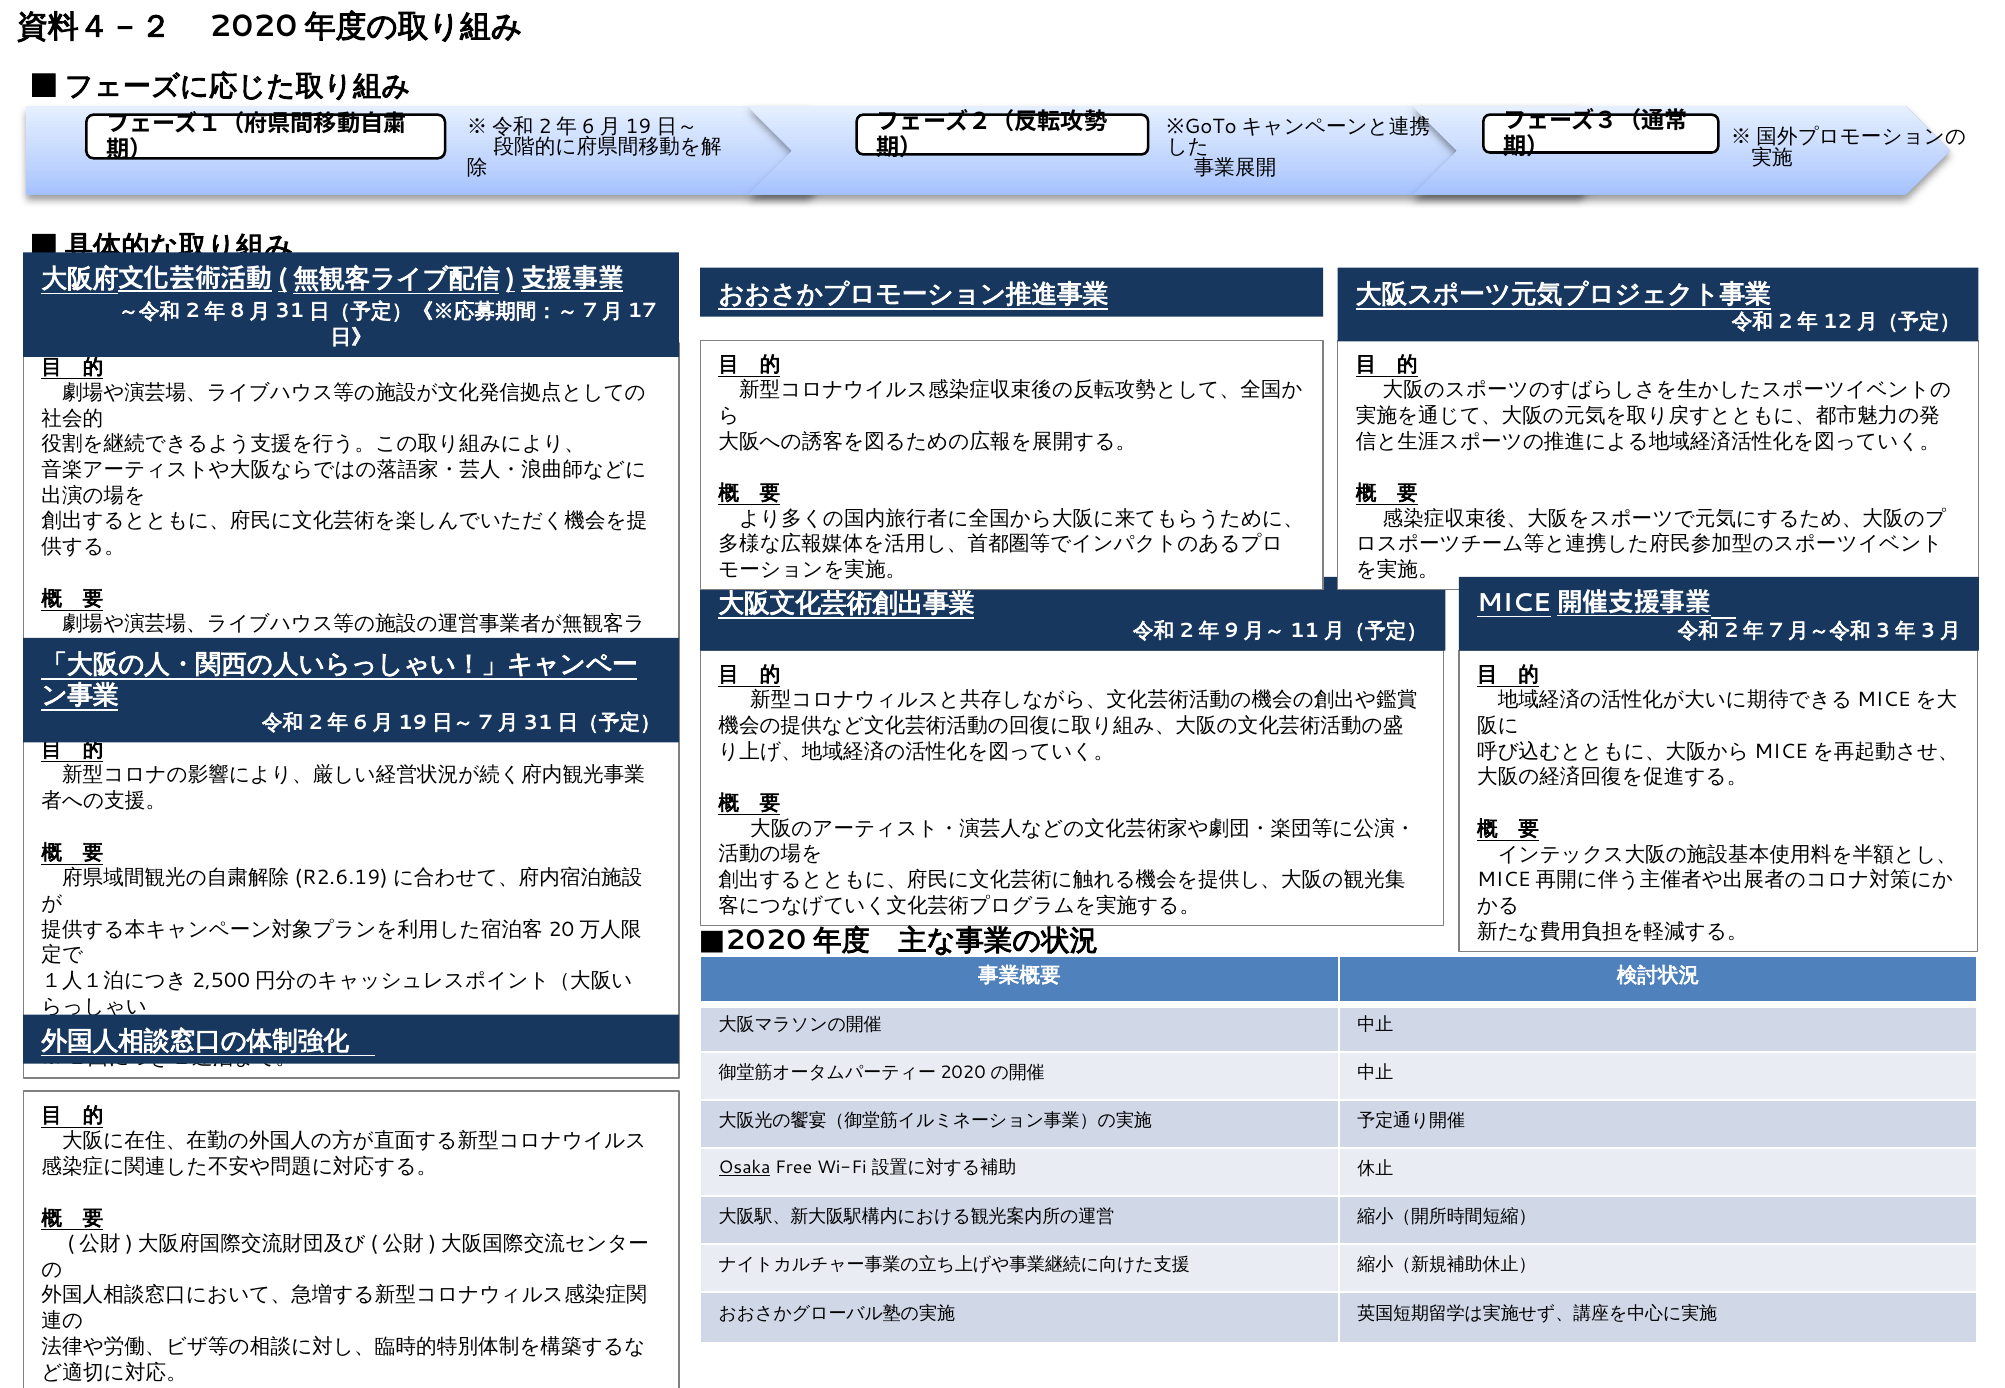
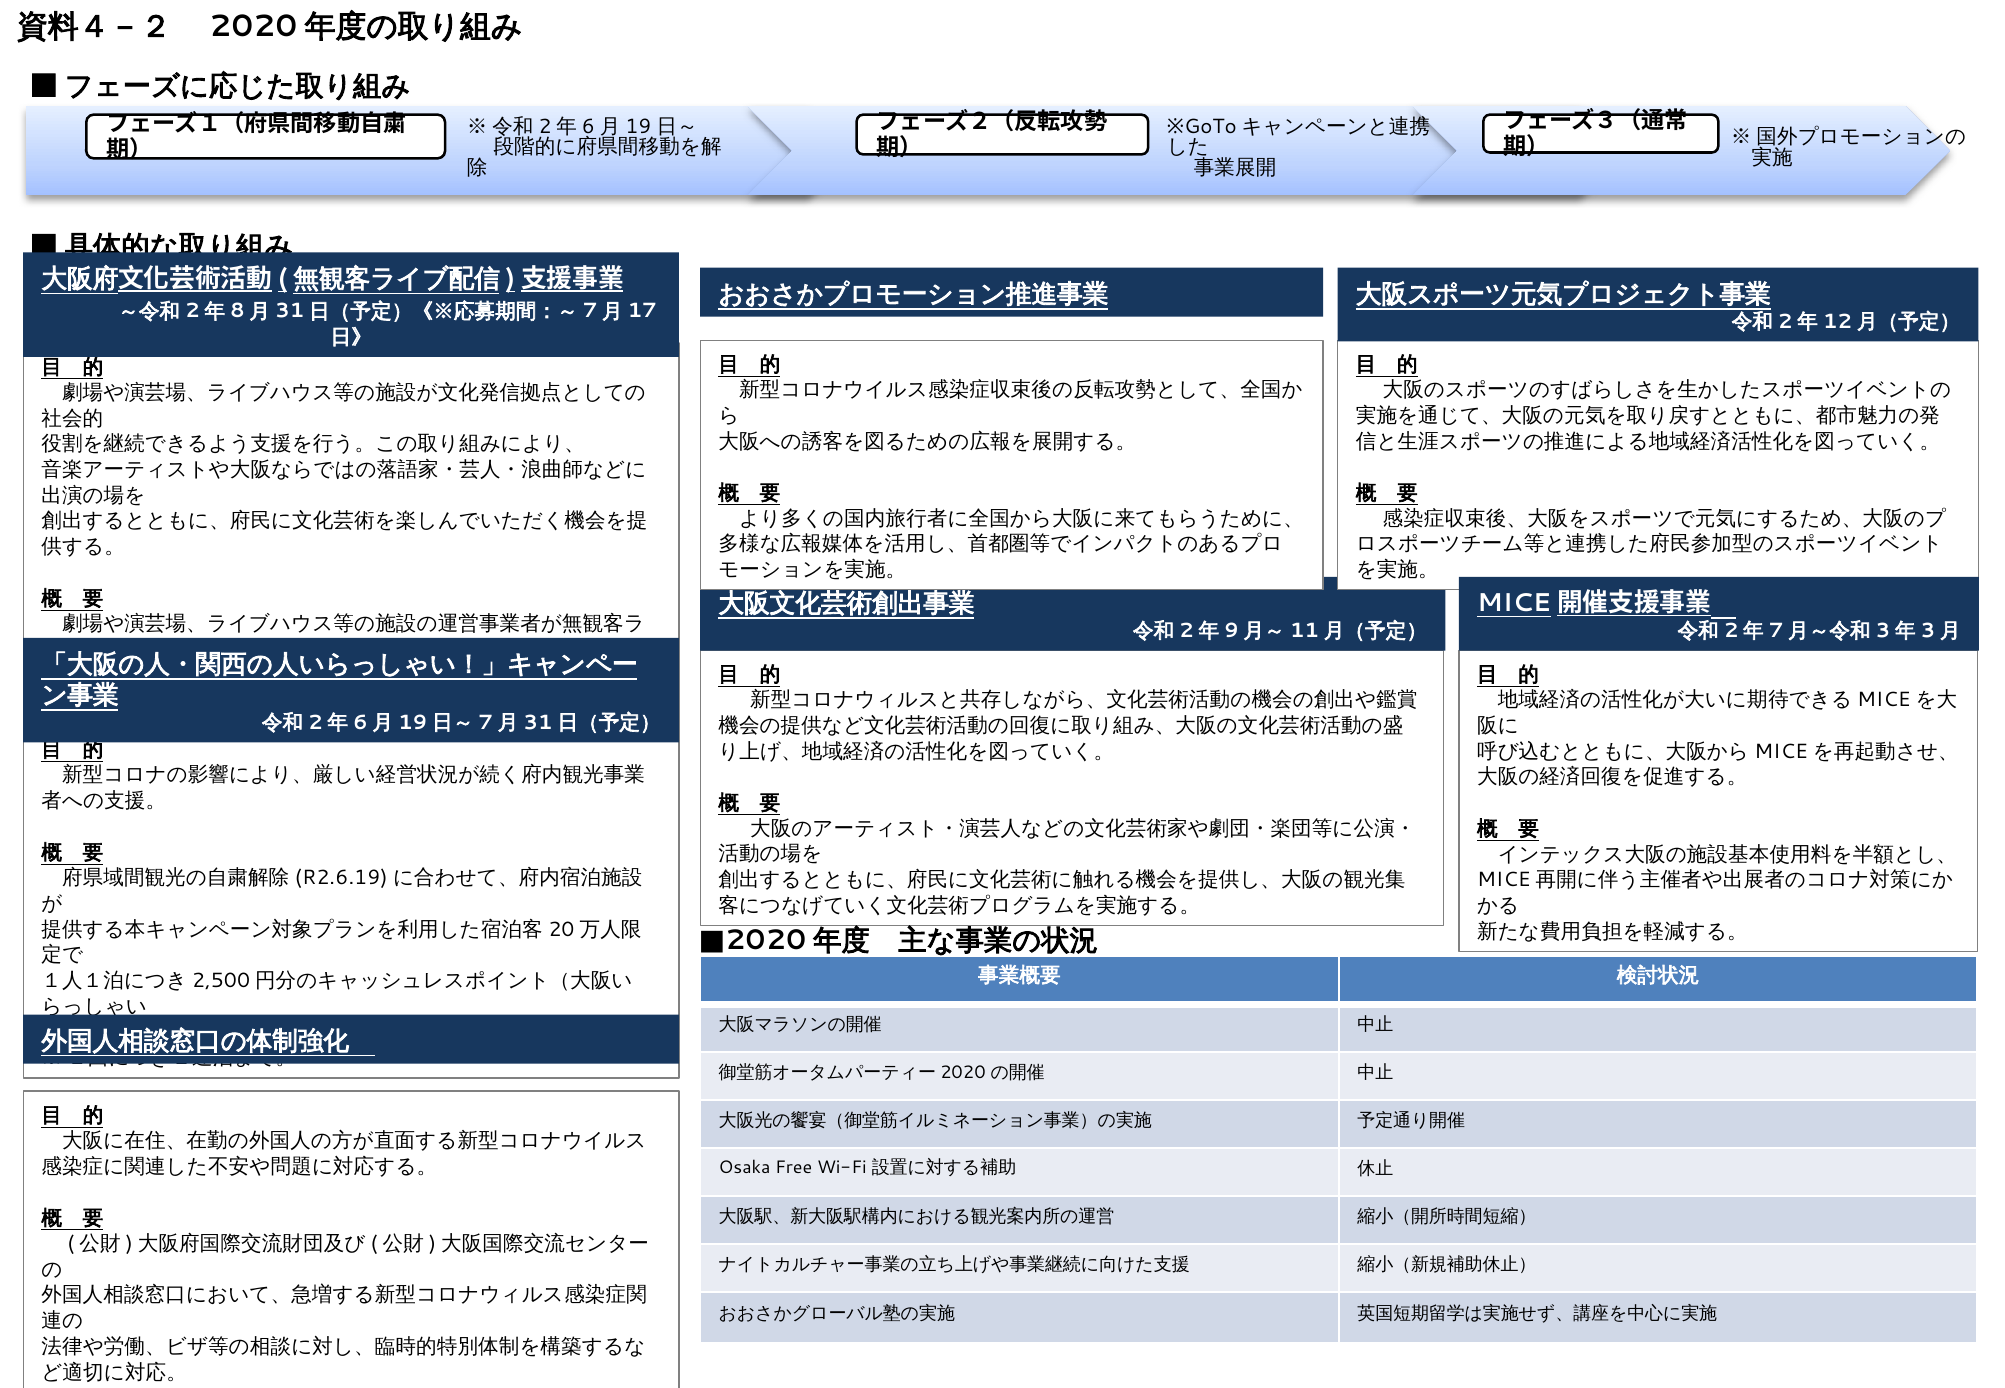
Osaka underline: present -> none (745, 1168)
